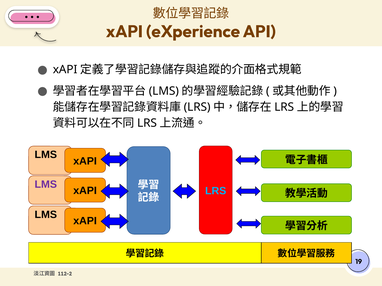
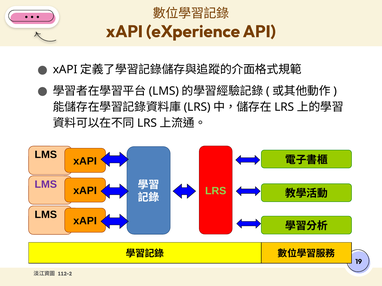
LRS colour: light blue -> light green (216, 191)
